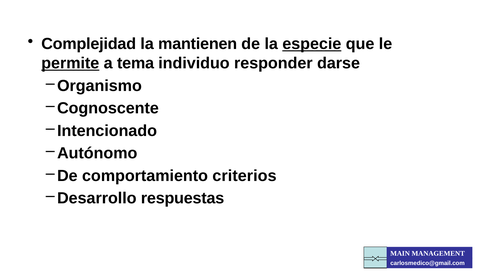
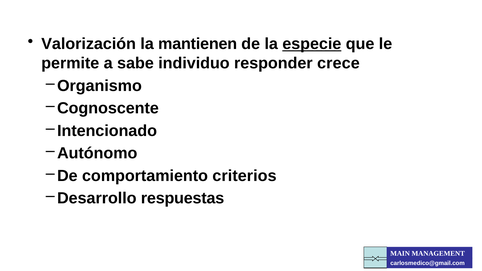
Complejidad: Complejidad -> Valorización (89, 44)
permite underline: present -> none (70, 63)
tema: tema -> sabe (135, 63)
darse: darse -> crece (338, 63)
